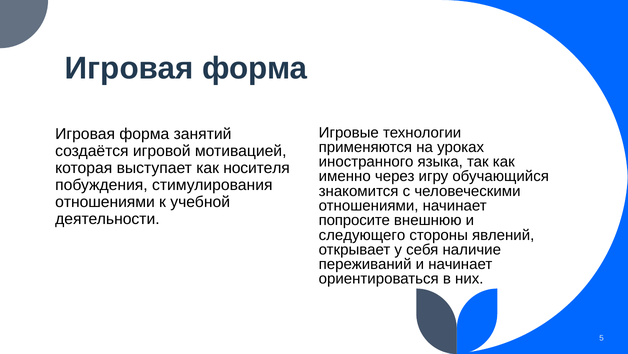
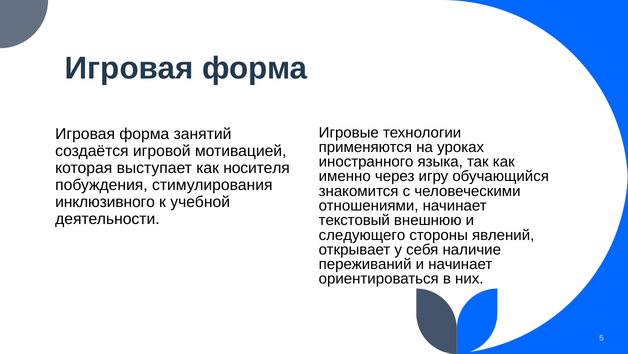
отношениями: отношениями -> инклюзивного (105, 202)
попросите: попросите -> текстовый (354, 220)
